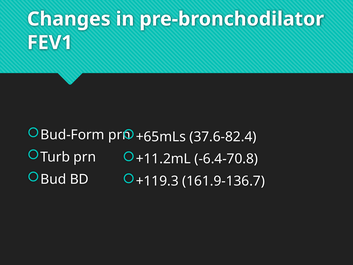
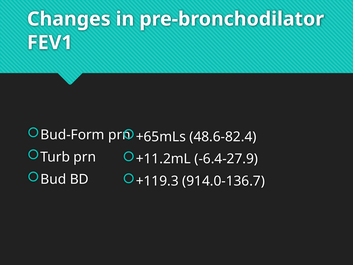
37.6-82.4: 37.6-82.4 -> 48.6-82.4 (223, 137)
-6.4-70.8: -6.4-70.8 -> -6.4-27.9 (226, 159)
161.9-136.7: 161.9-136.7 -> 914.0-136.7 (224, 181)
